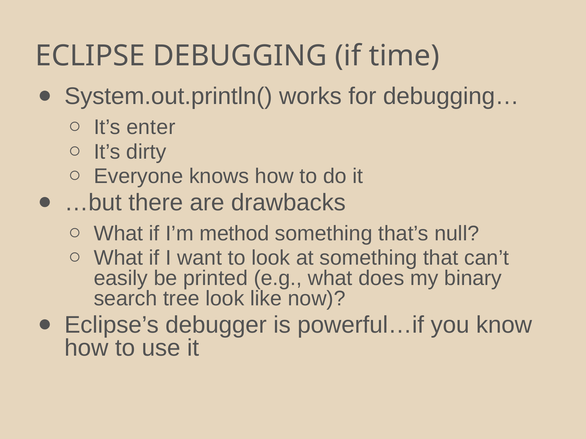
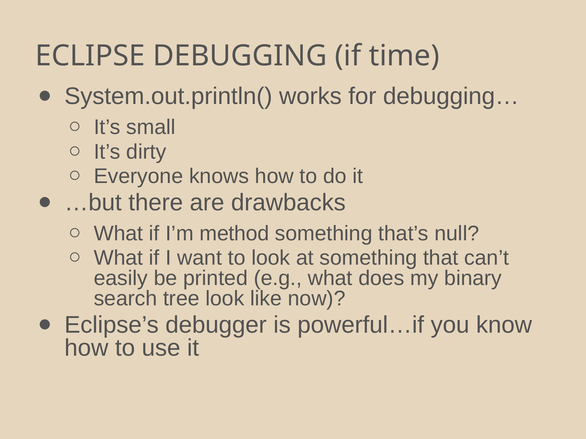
enter: enter -> small (151, 127)
